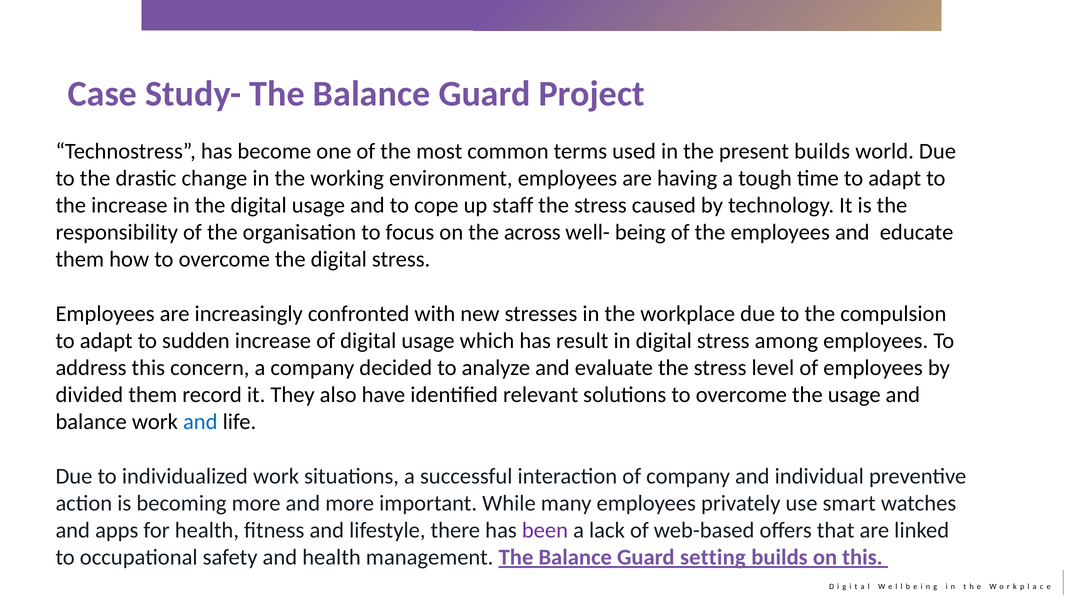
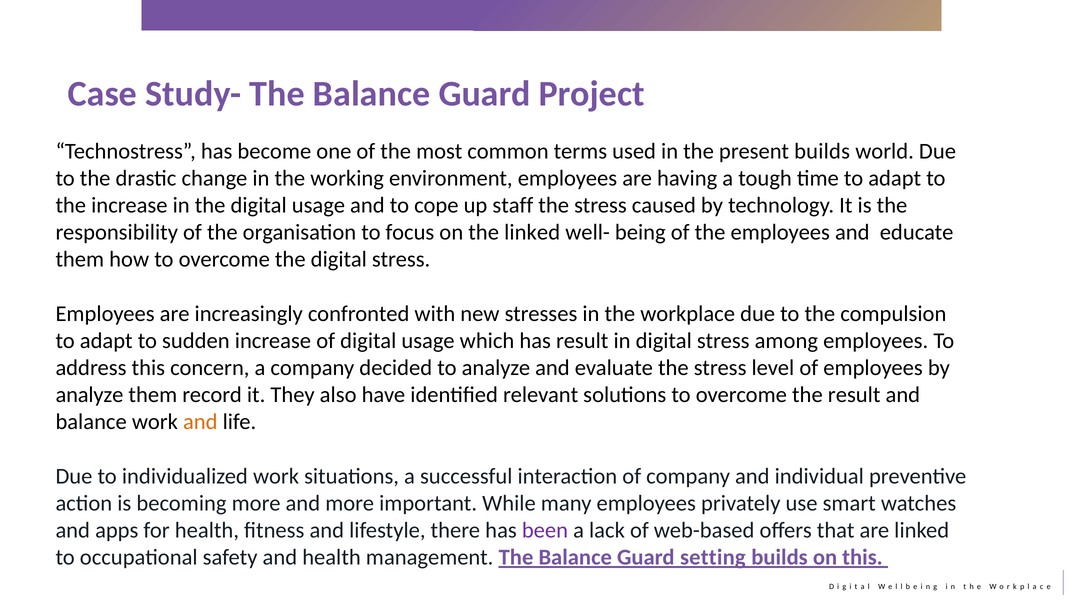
the across: across -> linked (532, 233)
divided: divided -> analyze (89, 395)
the usage: usage -> result (854, 395)
and colour: blue -> orange (200, 422)
